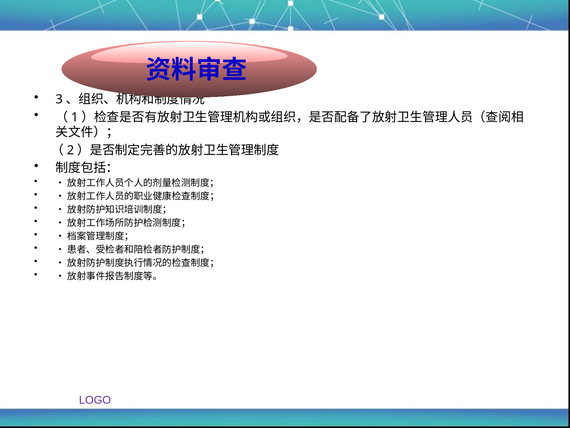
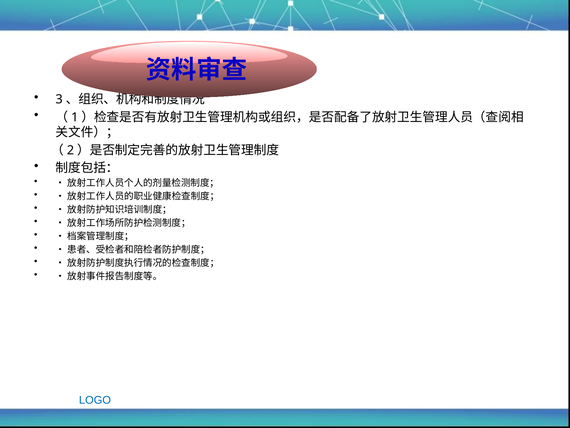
LOGO colour: purple -> blue (95, 400)
